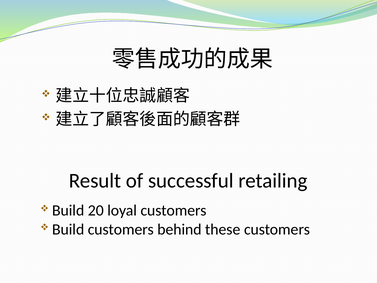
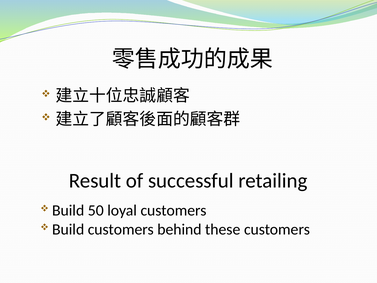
20: 20 -> 50 (96, 210)
